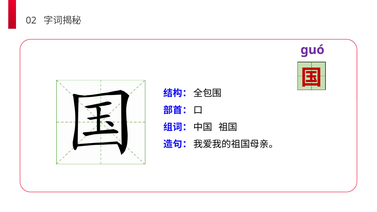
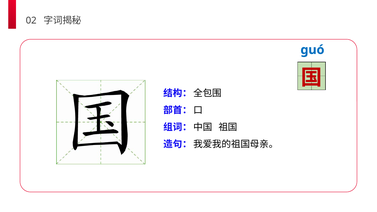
guó colour: purple -> blue (312, 50)
